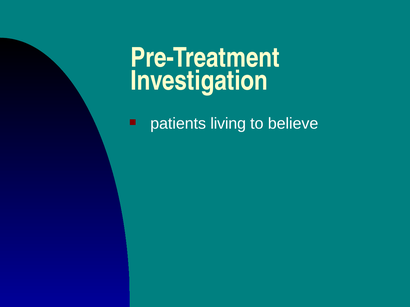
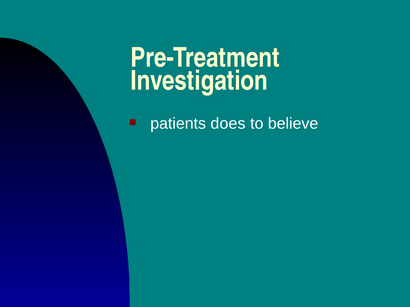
living: living -> does (228, 124)
